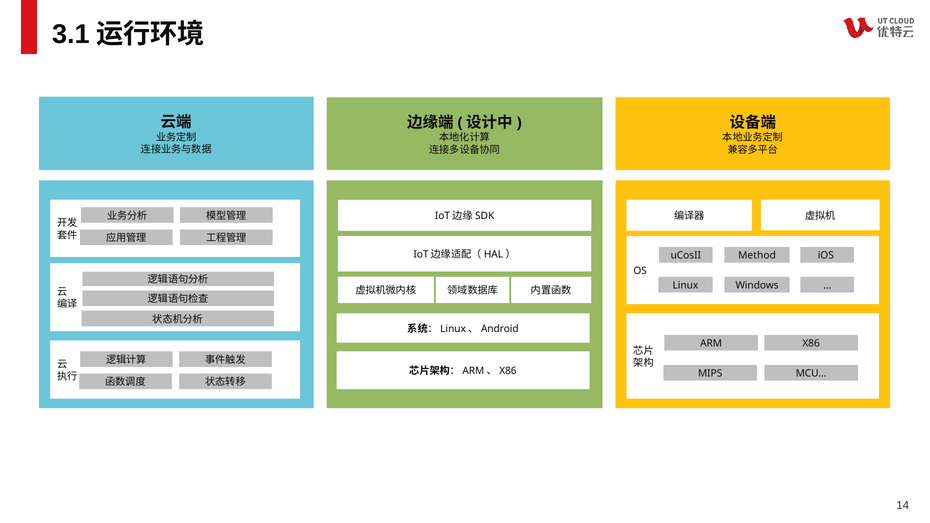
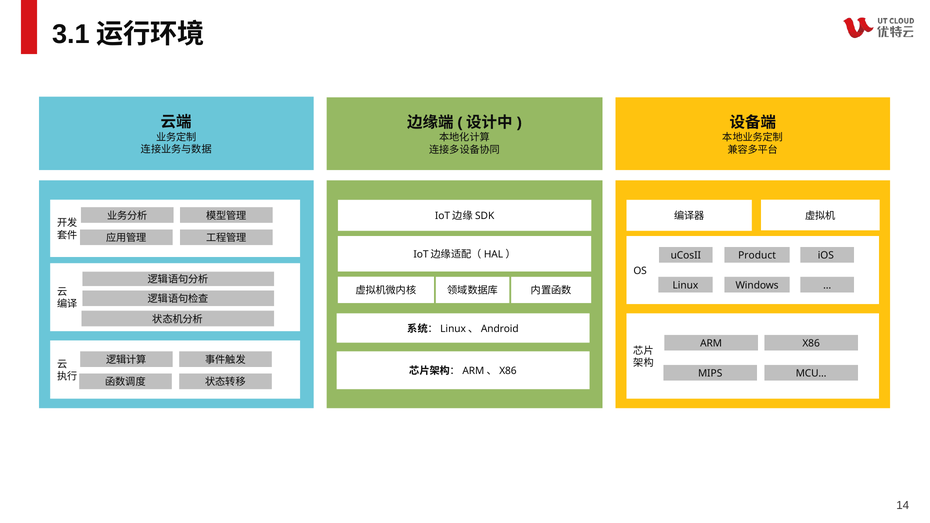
Method: Method -> Product (757, 256)
